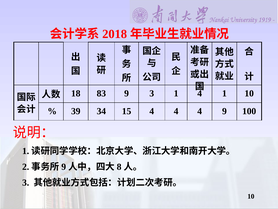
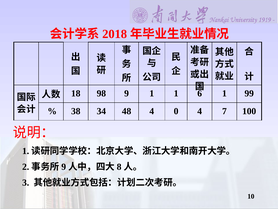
83: 83 -> 98 (101, 93)
9 3: 3 -> 1 (152, 93)
1 4: 4 -> 6 (200, 93)
1 10: 10 -> 99 (249, 93)
39: 39 -> 38 (76, 111)
15: 15 -> 48 (127, 111)
4: 4 -> 0 (176, 111)
4 9: 9 -> 7 (224, 111)
